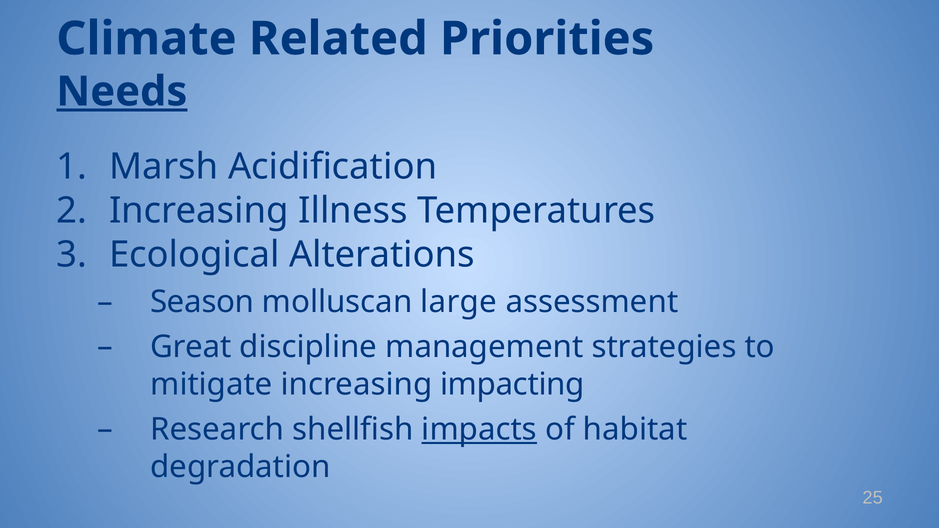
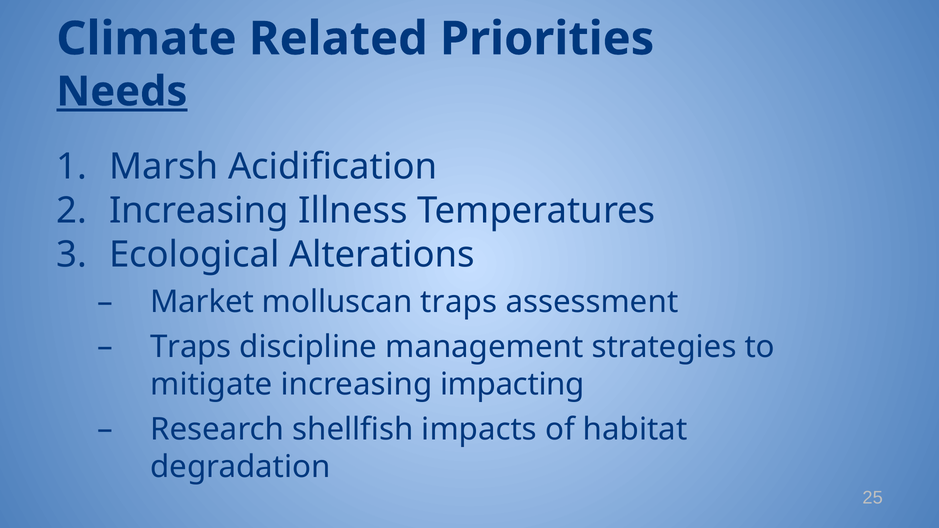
Season: Season -> Market (202, 302)
molluscan large: large -> traps (459, 302)
Great: Great -> Traps (191, 347)
impacts underline: present -> none (479, 430)
